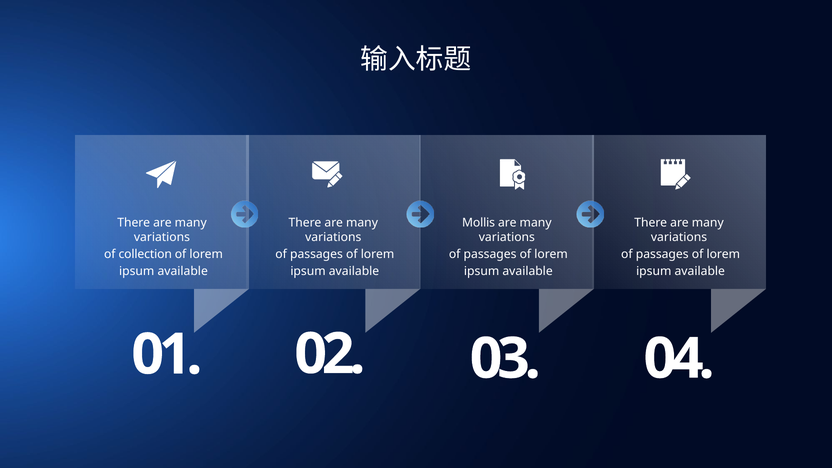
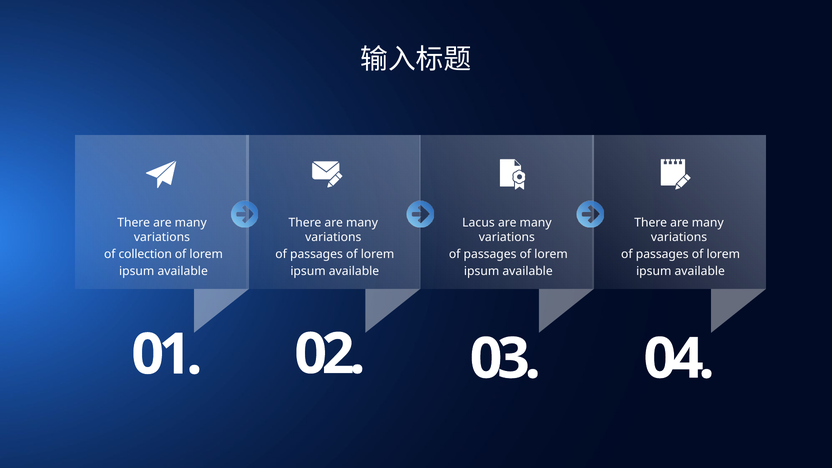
Mollis: Mollis -> Lacus (478, 223)
